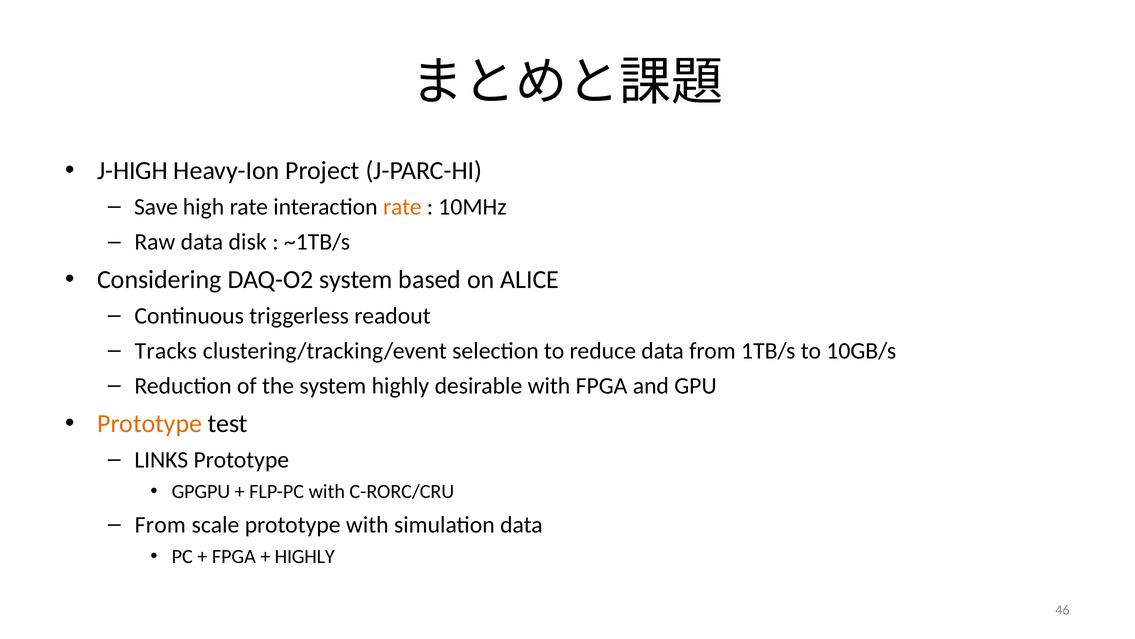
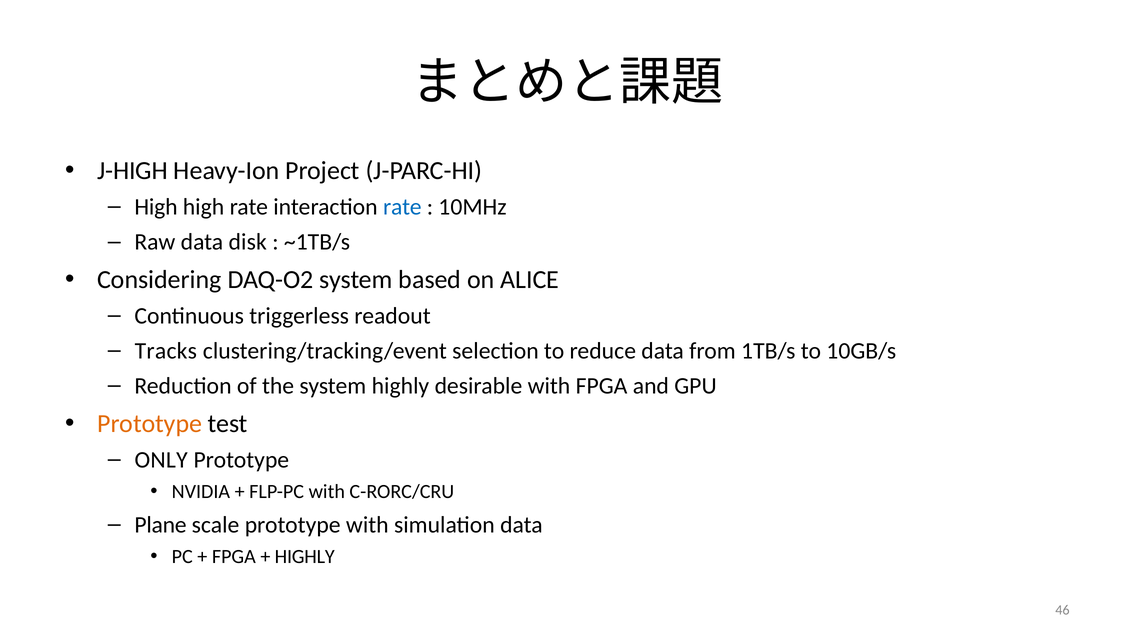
Save: Save -> High (156, 207)
rate colour: orange -> blue (402, 207)
LINKS: LINKS -> ONLY (161, 460)
GPGPU: GPGPU -> NVIDIA (201, 491)
From: From -> Plane (161, 524)
